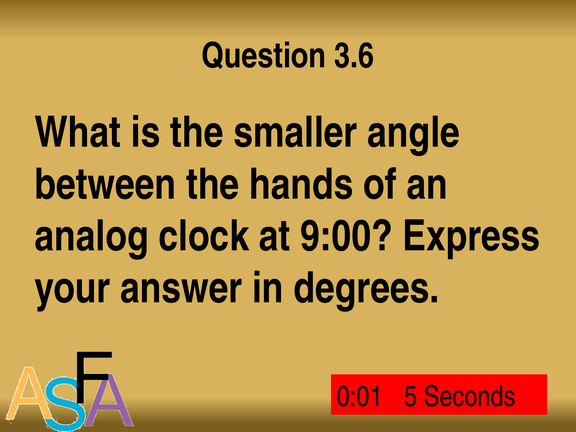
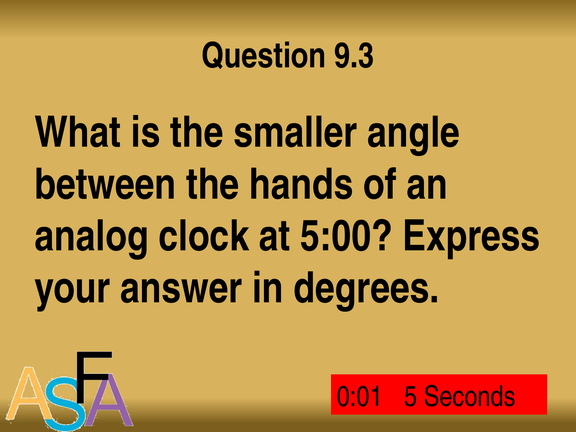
3.6: 3.6 -> 9.3 (354, 56)
9:00: 9:00 -> 5:00 (346, 236)
